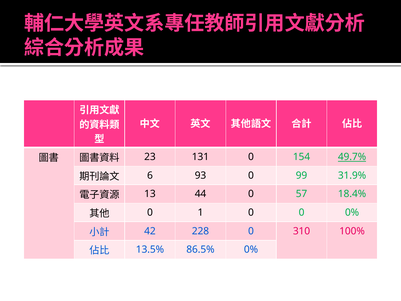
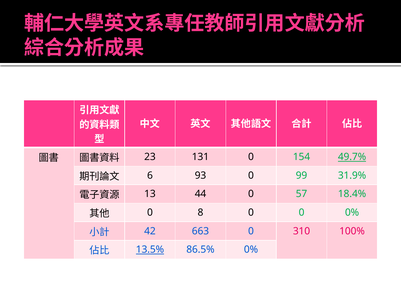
1: 1 -> 8 (201, 212)
228: 228 -> 663 (200, 231)
13.5% underline: none -> present (150, 249)
